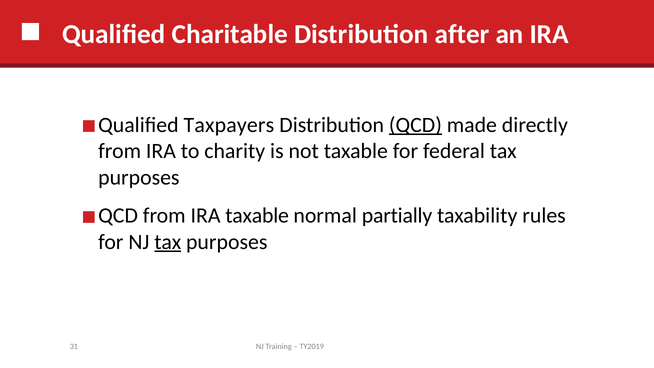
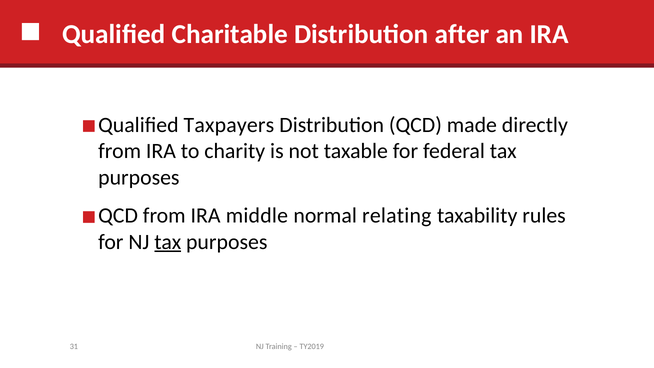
QCD underline: present -> none (415, 125)
IRA taxable: taxable -> middle (257, 216)
partially: partially -> relating (397, 216)
